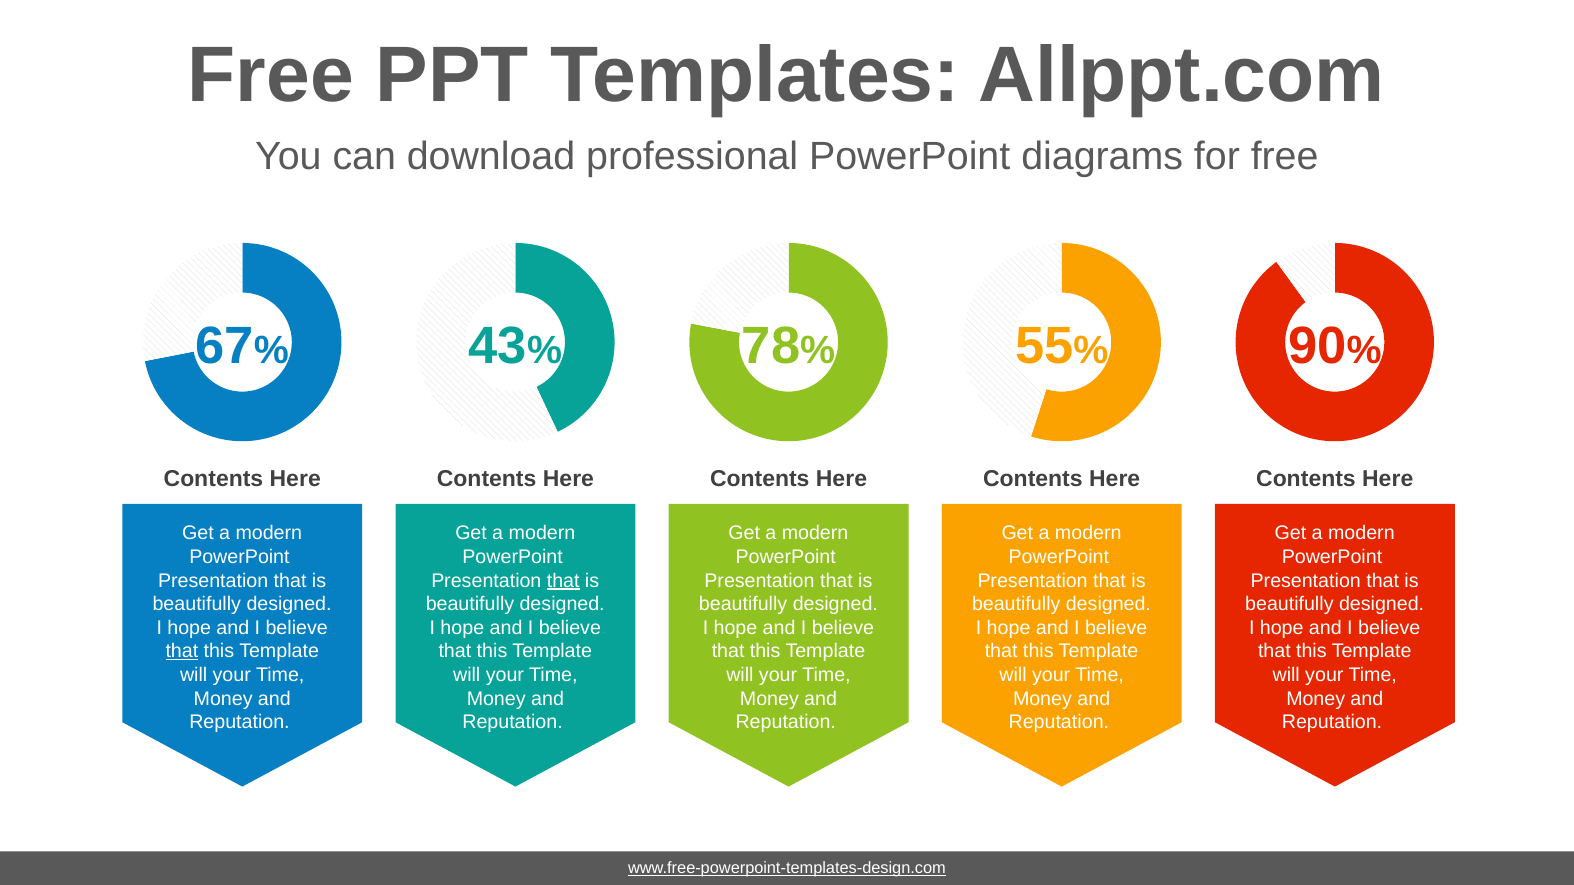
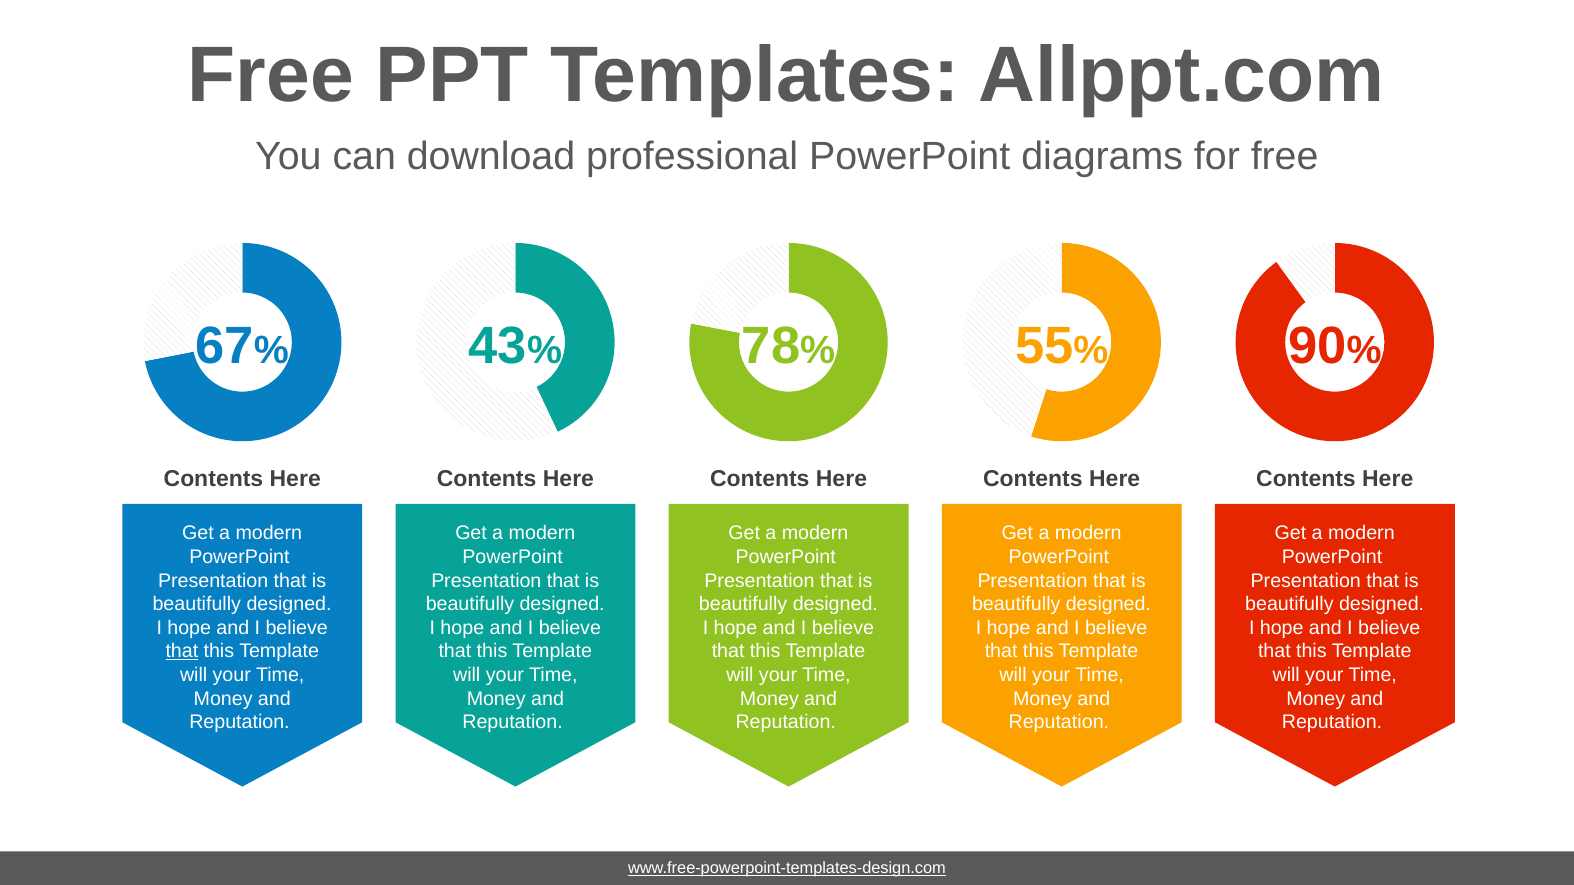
that underline: present -> none (563, 581)
